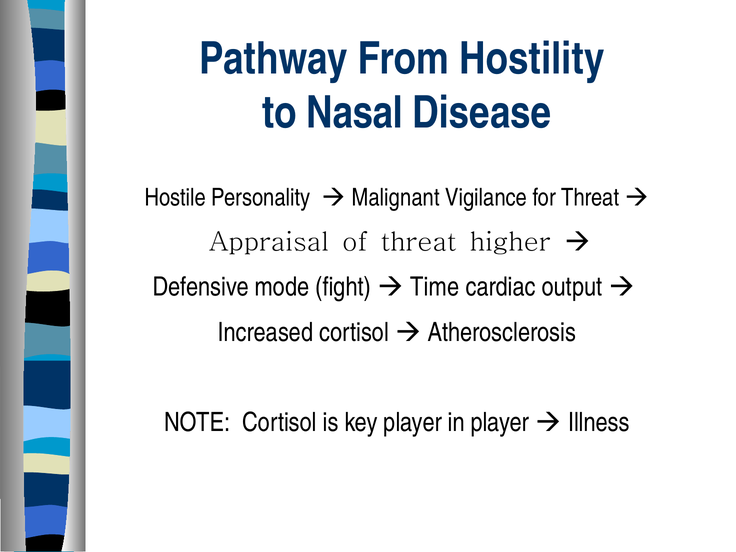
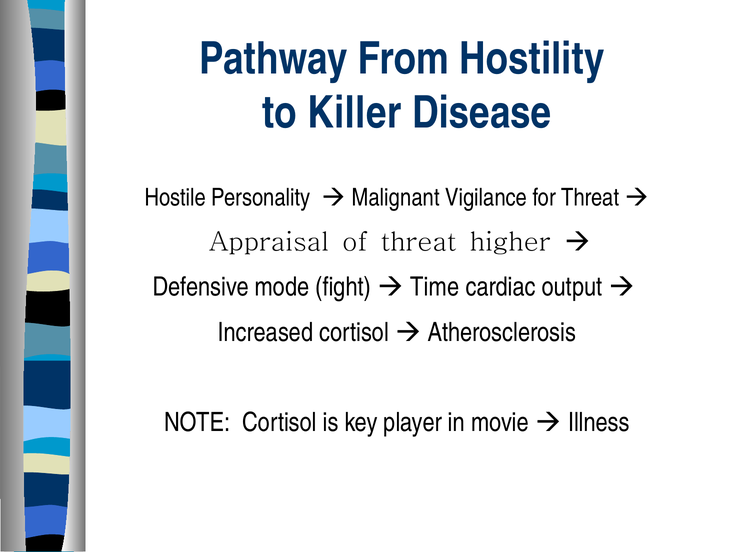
Nasal: Nasal -> Killer (354, 113)
in player: player -> movie (500, 423)
